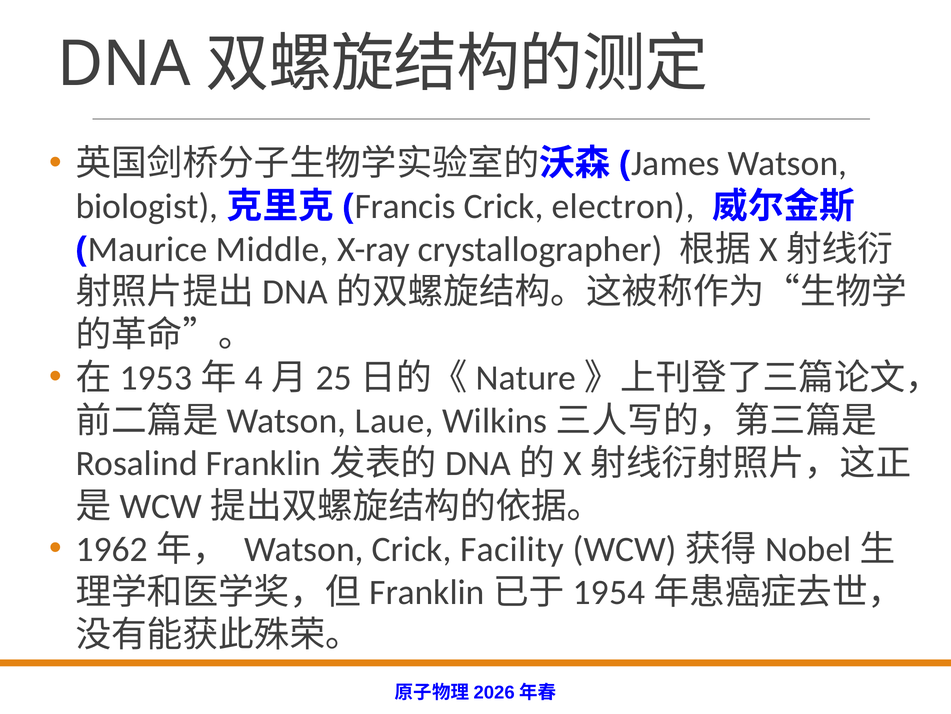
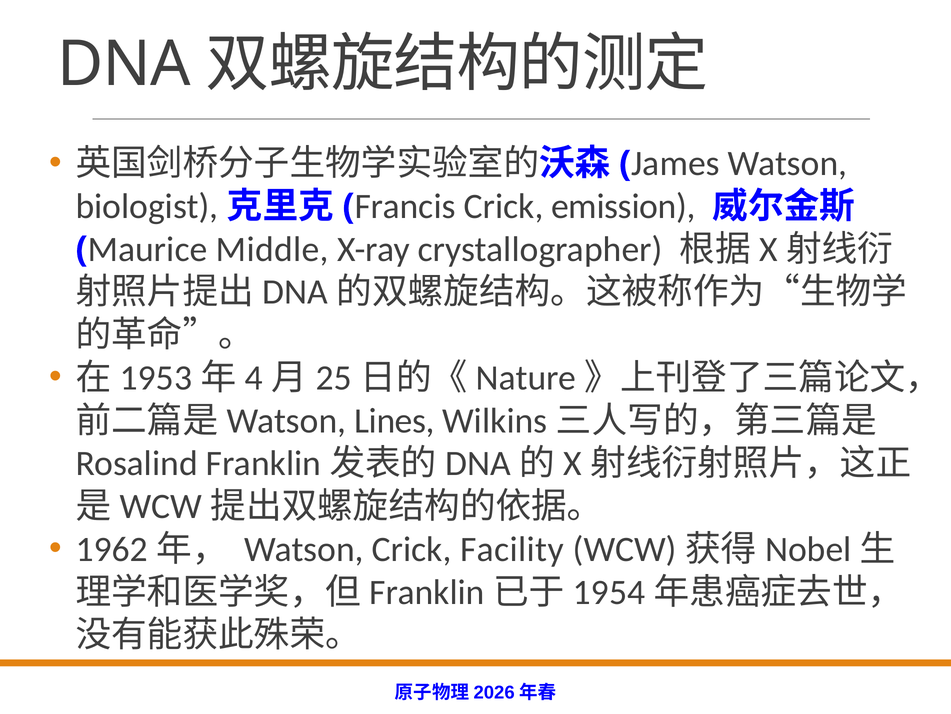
electron: electron -> emission (623, 206)
Laue: Laue -> Lines (394, 420)
